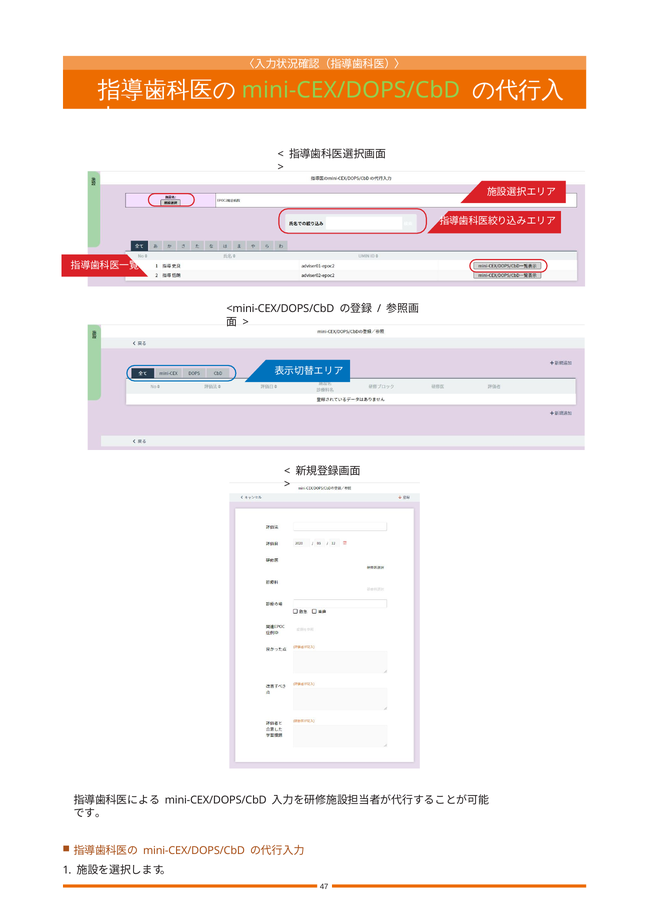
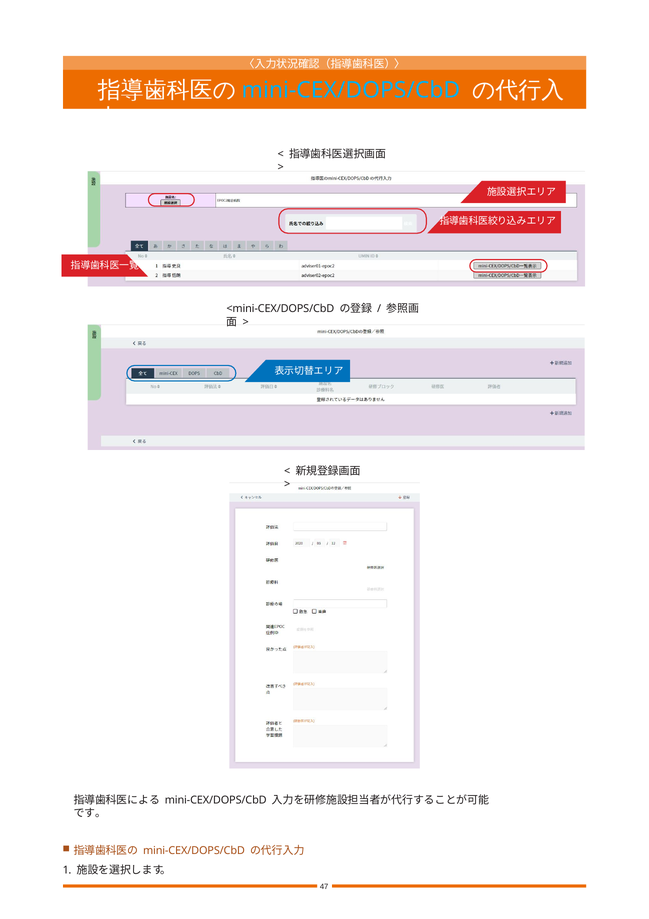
mini-CEX/DOPS/CbD colour: light green -> light blue (351, 90)
